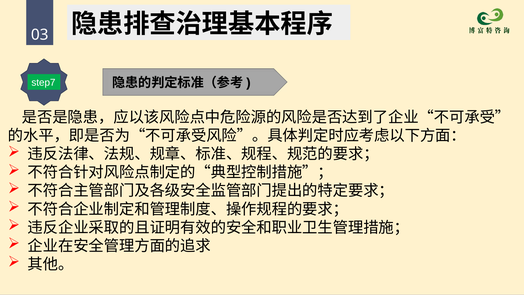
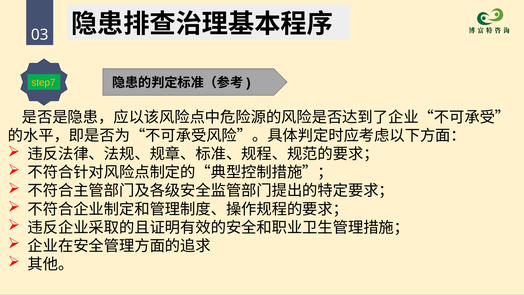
step7 colour: white -> yellow (43, 83)
